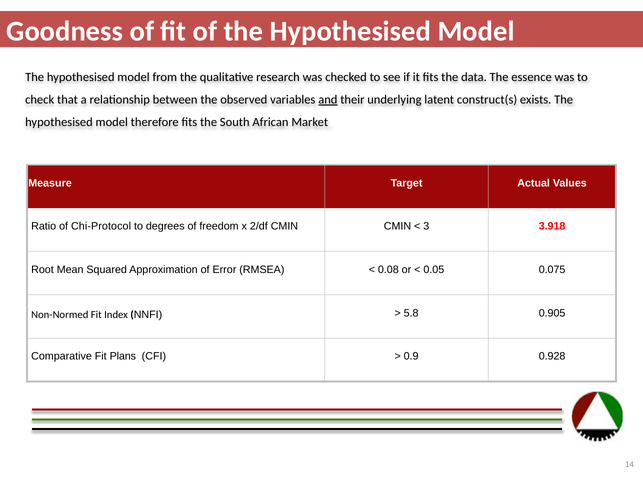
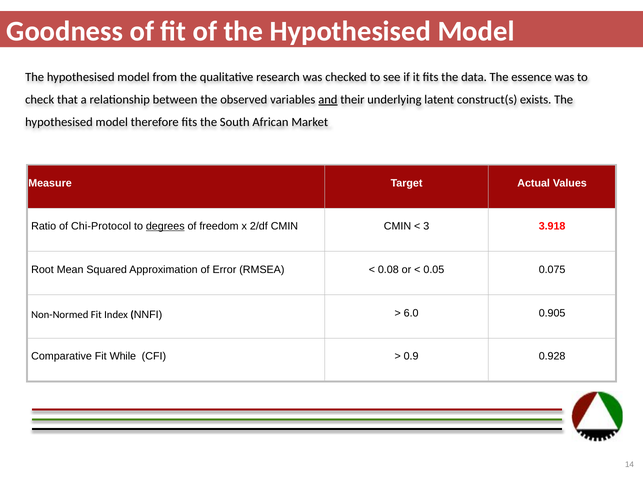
degrees underline: none -> present (165, 226)
5.8: 5.8 -> 6.0 (411, 313)
Plans: Plans -> While (123, 357)
